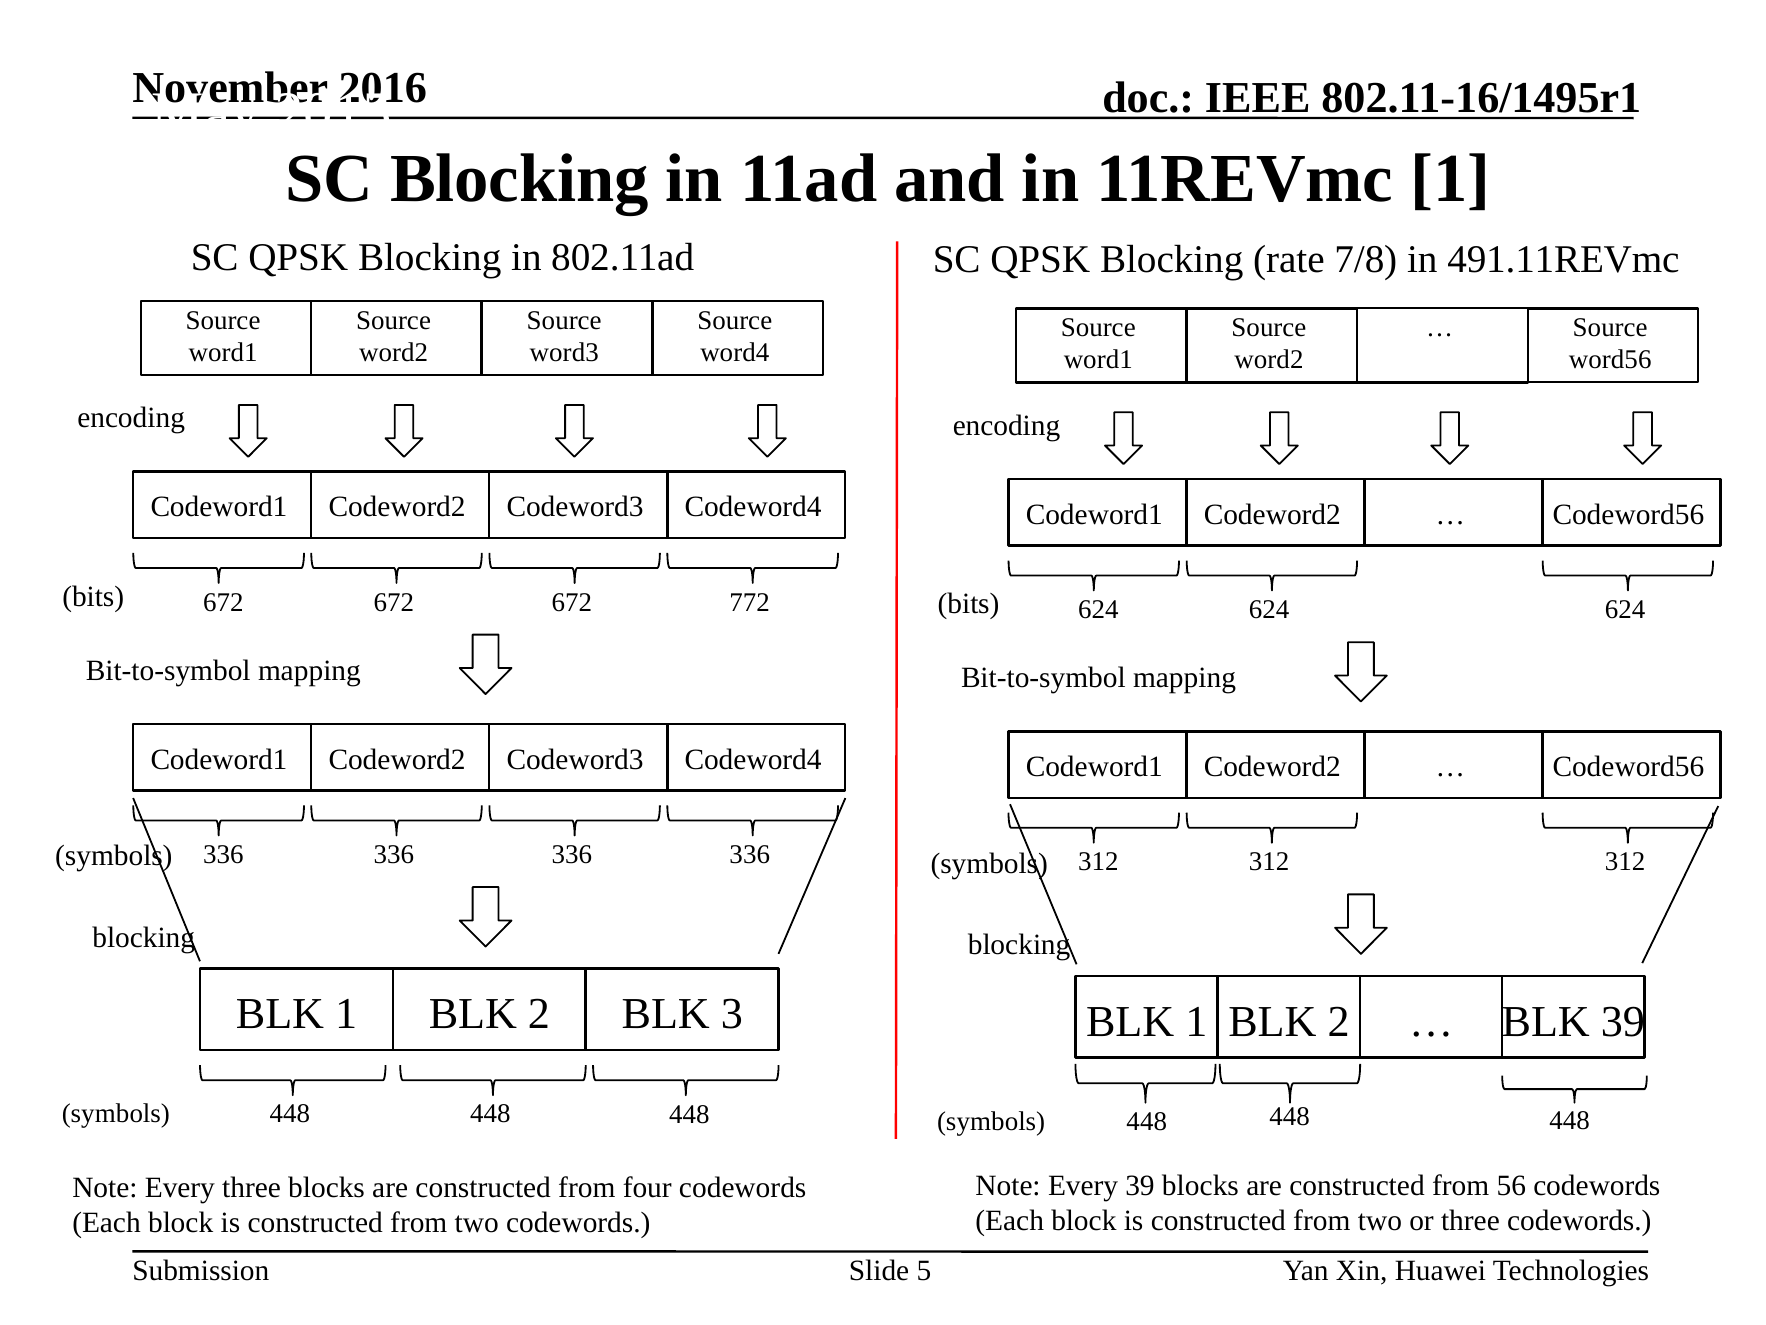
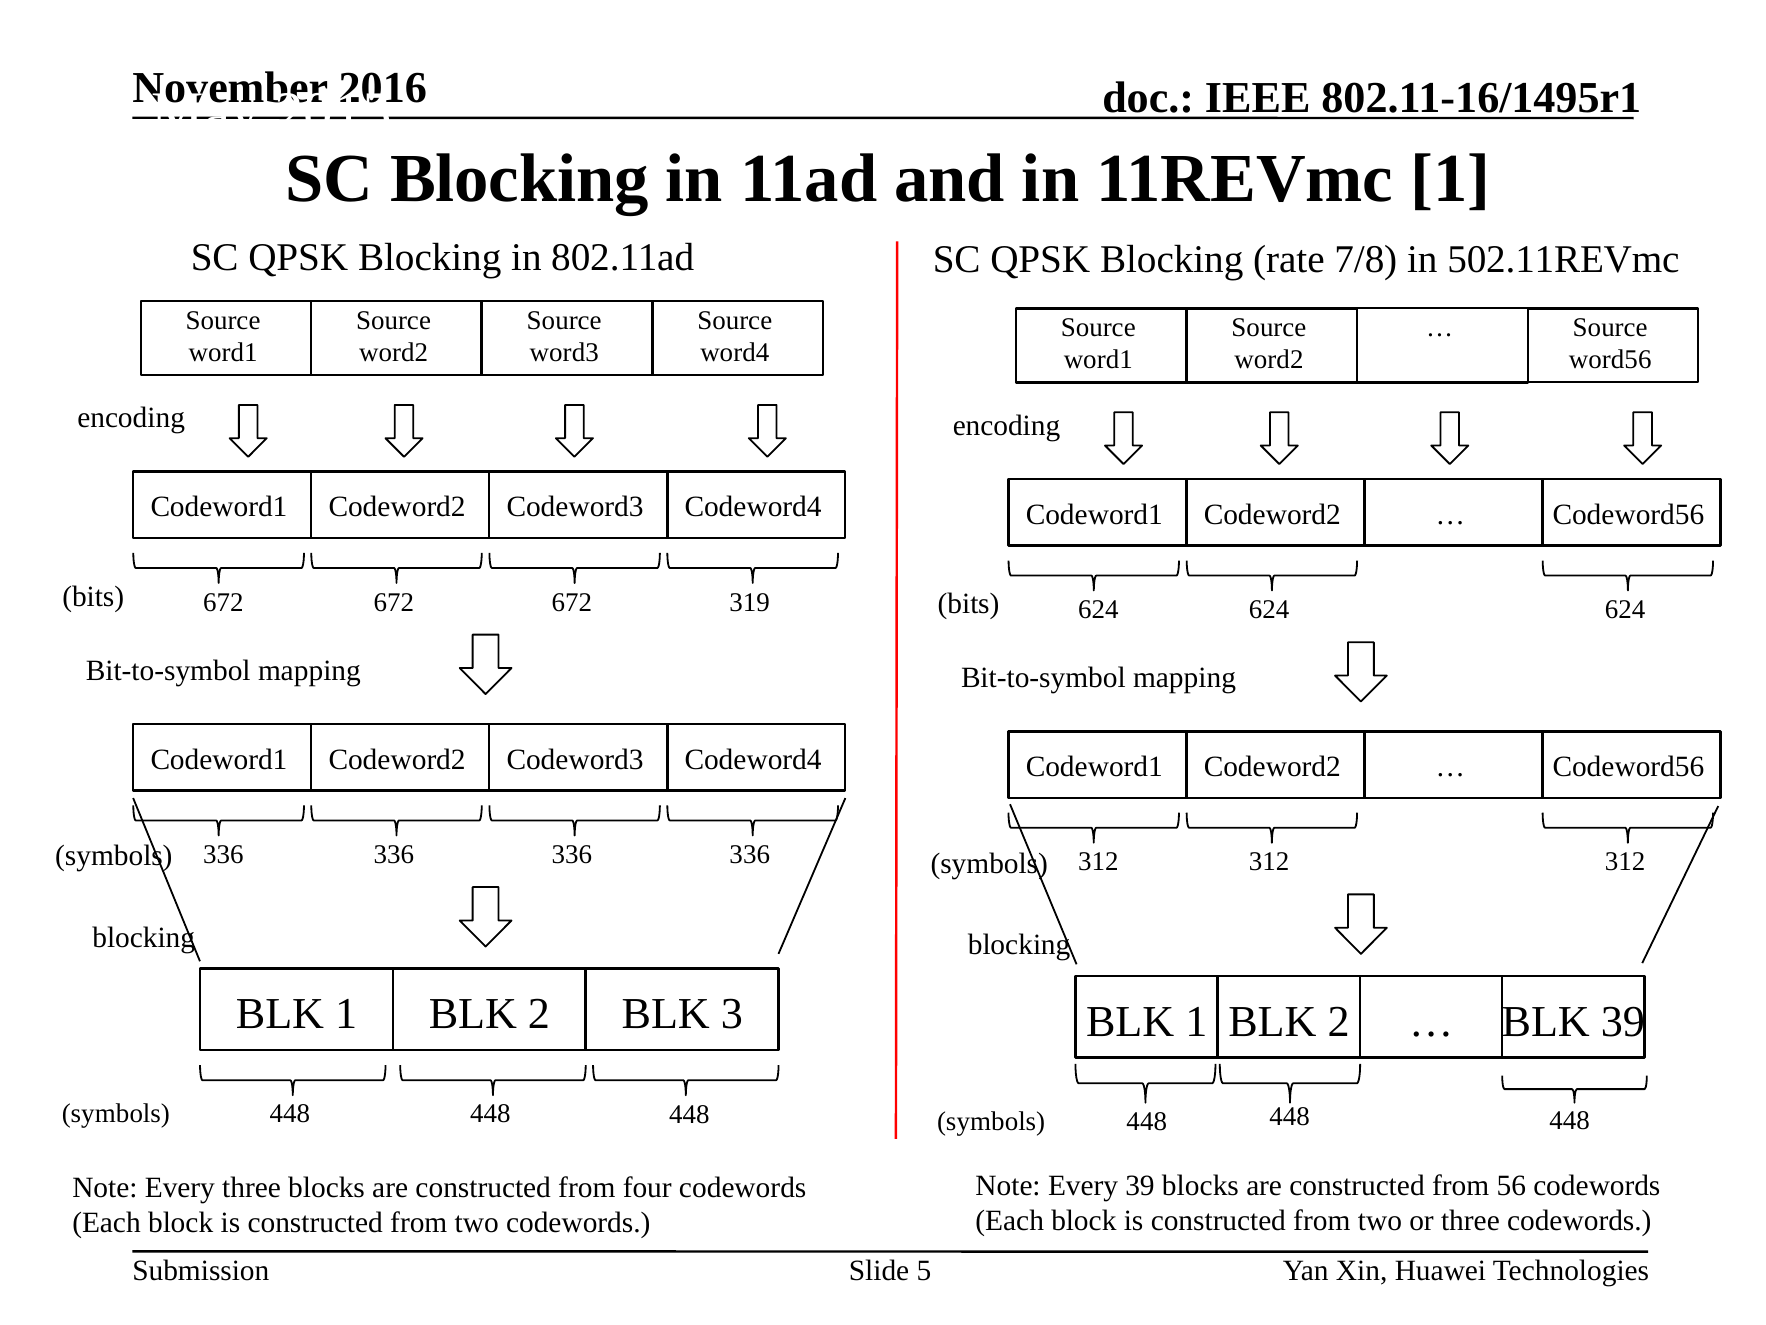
491.11REVmc: 491.11REVmc -> 502.11REVmc (1563, 260)
772: 772 -> 319 (750, 602)
